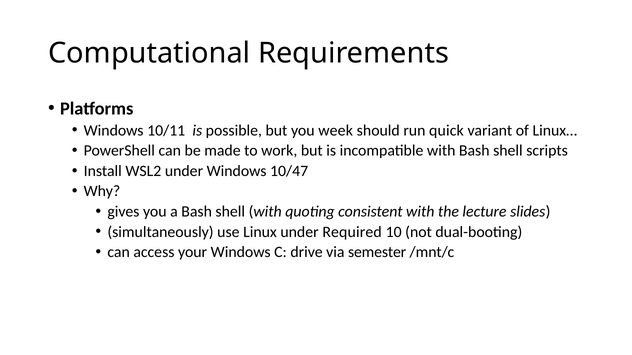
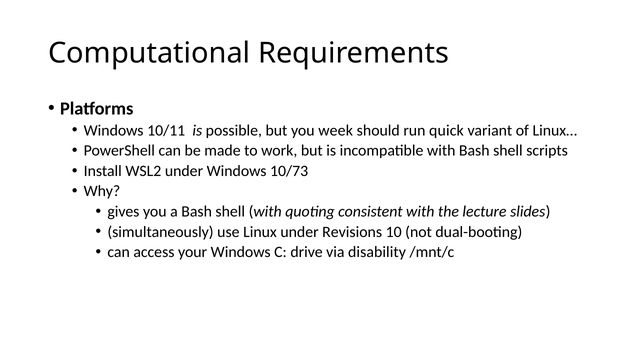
10/47: 10/47 -> 10/73 (289, 171)
Required: Required -> Revisions (352, 232)
semester: semester -> disability (377, 253)
